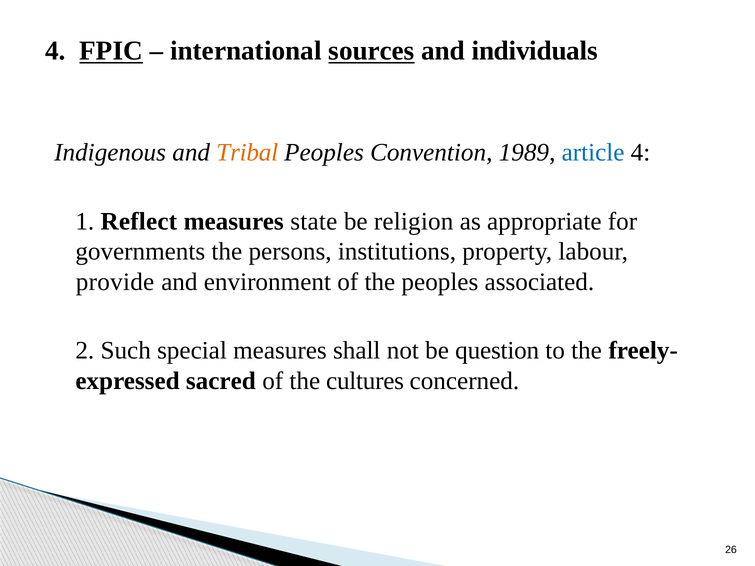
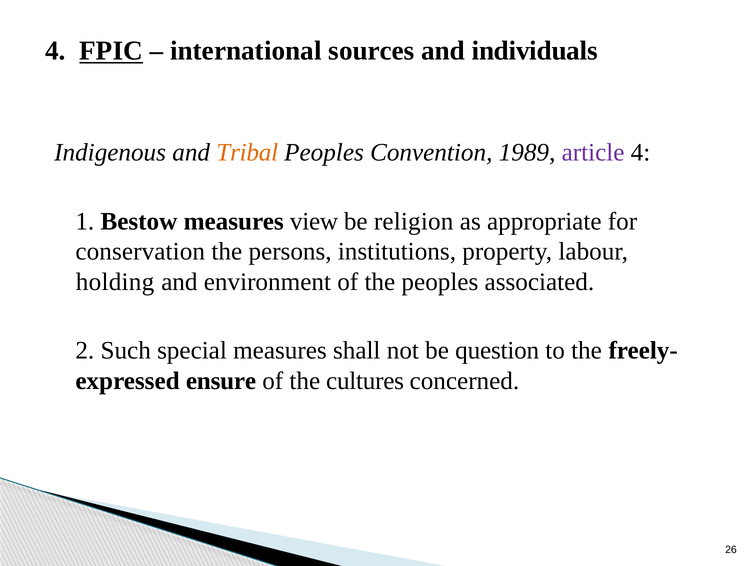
sources underline: present -> none (371, 51)
article colour: blue -> purple (593, 153)
Reflect: Reflect -> Bestow (139, 221)
state: state -> view (314, 221)
governments: governments -> conservation (140, 252)
provide: provide -> holding (115, 282)
sacred: sacred -> ensure (221, 381)
